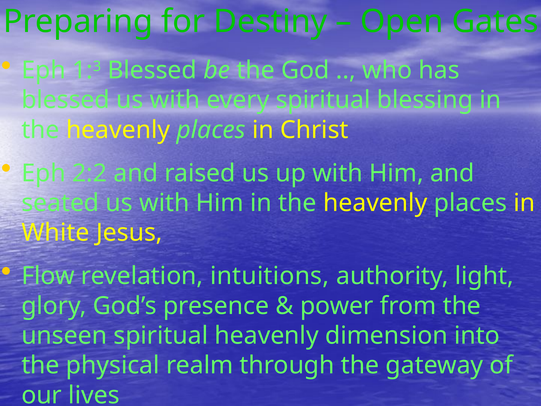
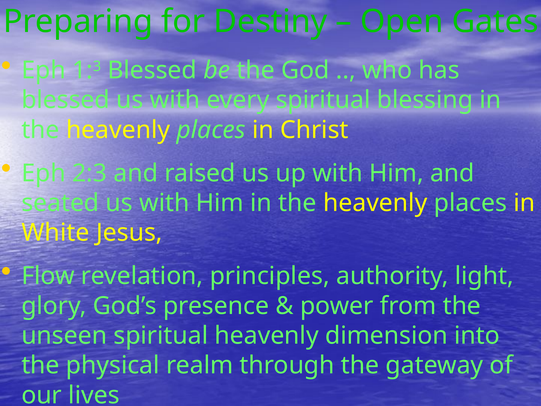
2:2: 2:2 -> 2:3 (90, 173)
intuitions: intuitions -> principles (270, 276)
